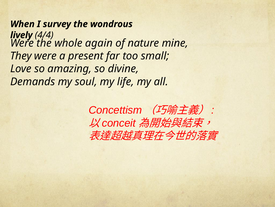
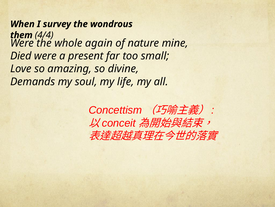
lively: lively -> them (21, 35)
They: They -> Died (21, 56)
